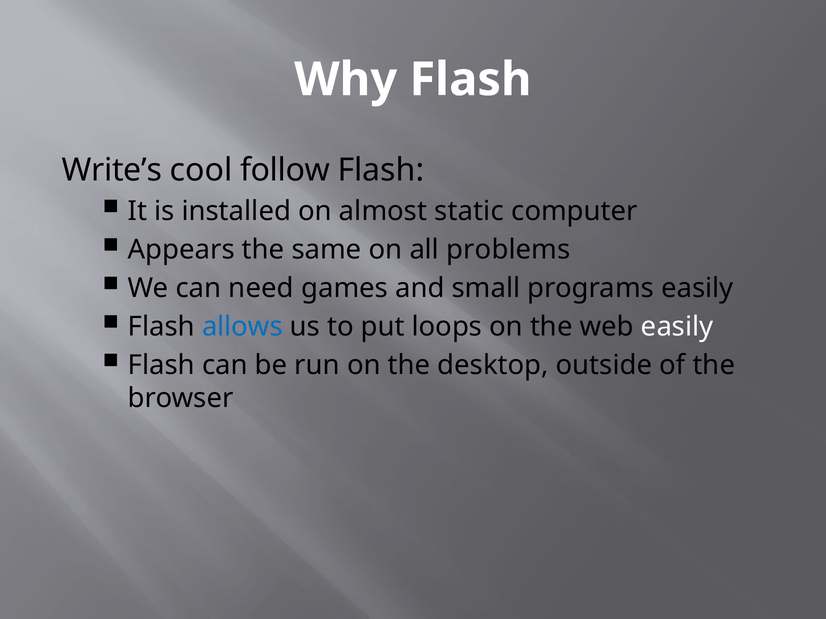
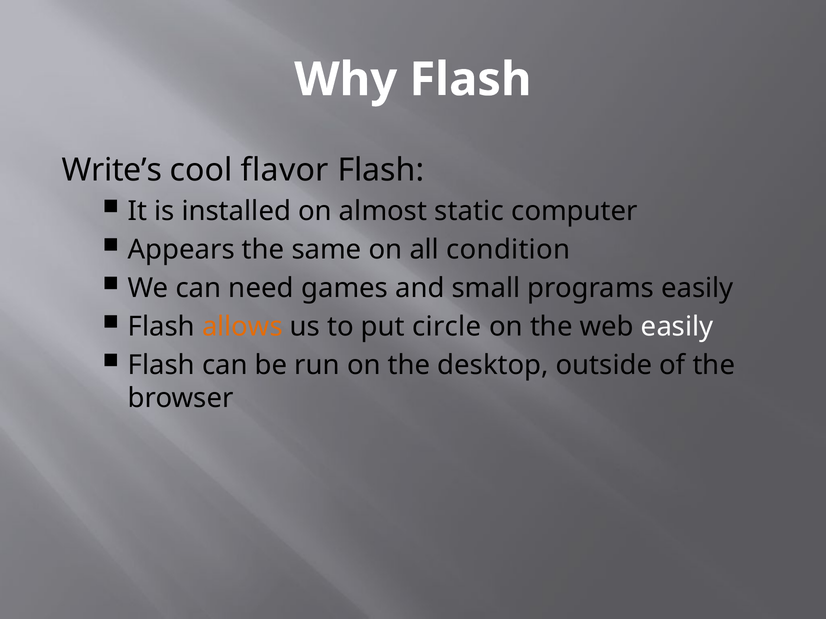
follow: follow -> flavor (285, 170)
problems: problems -> condition (508, 250)
allows colour: blue -> orange (242, 327)
loops: loops -> circle (447, 327)
